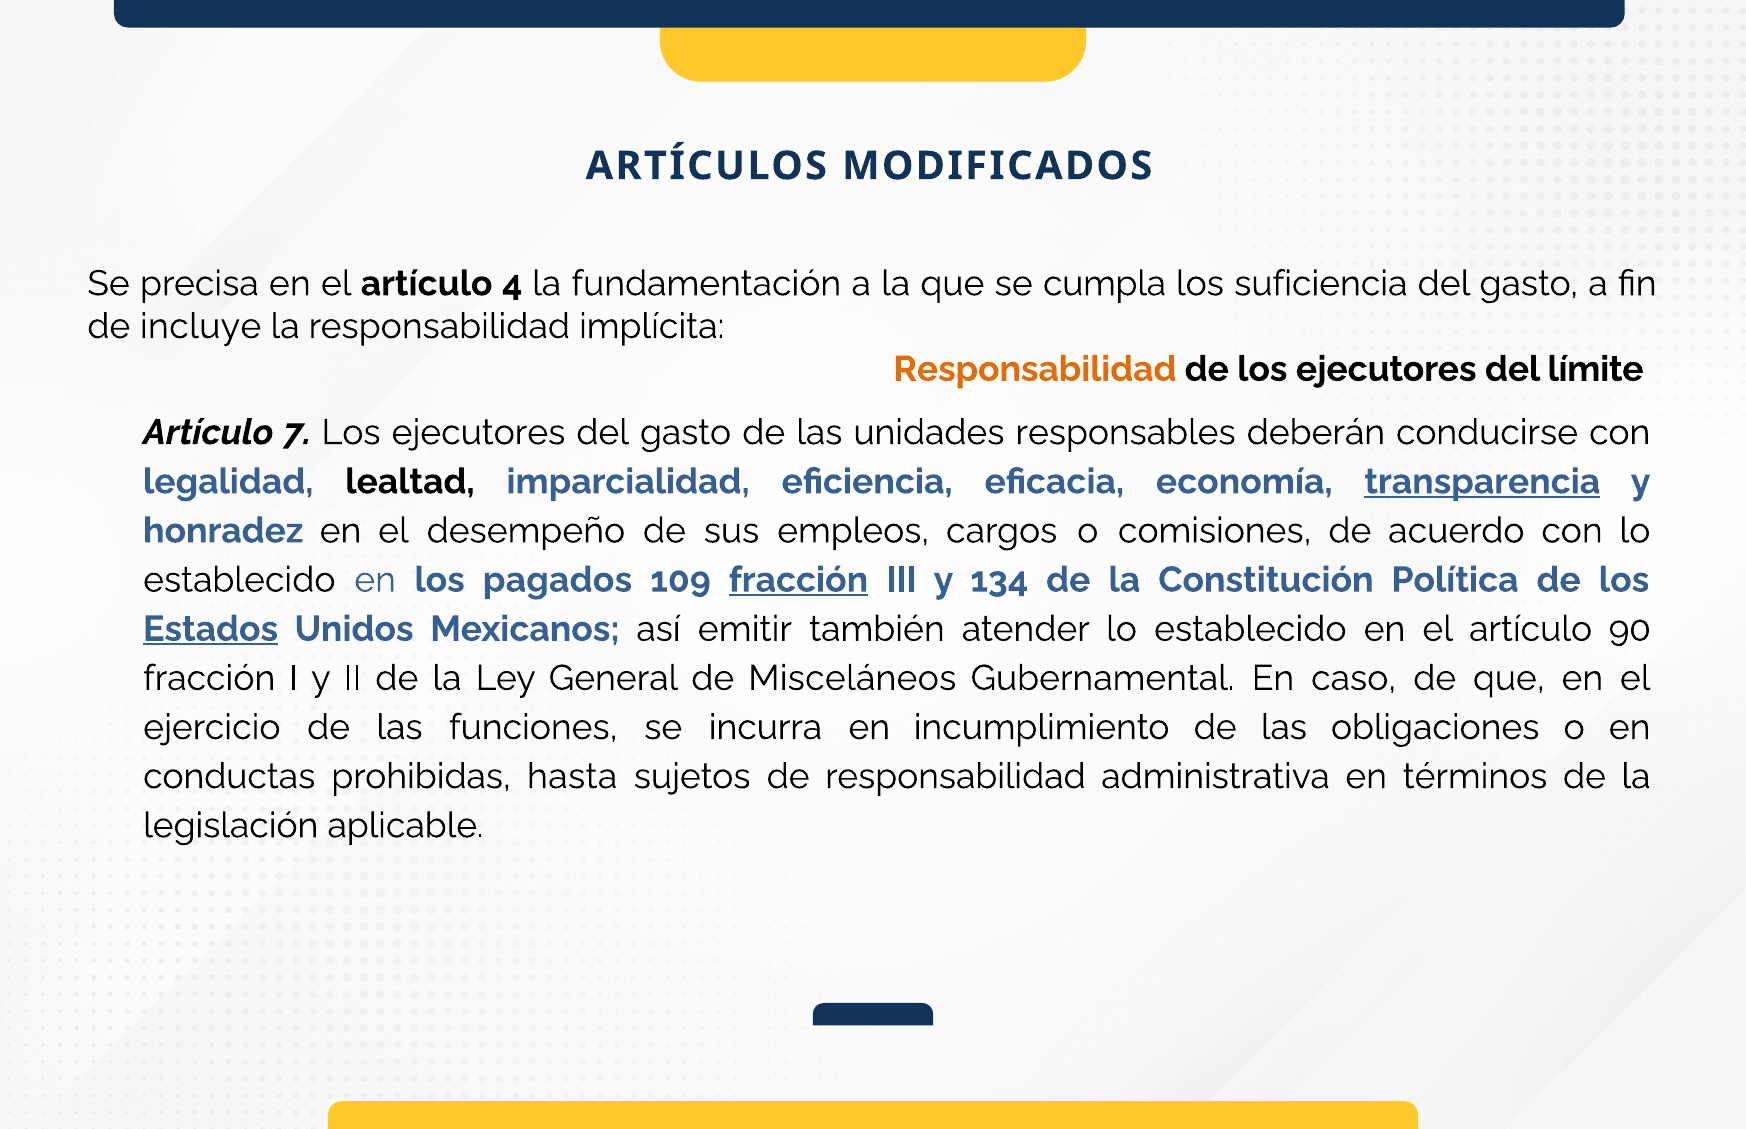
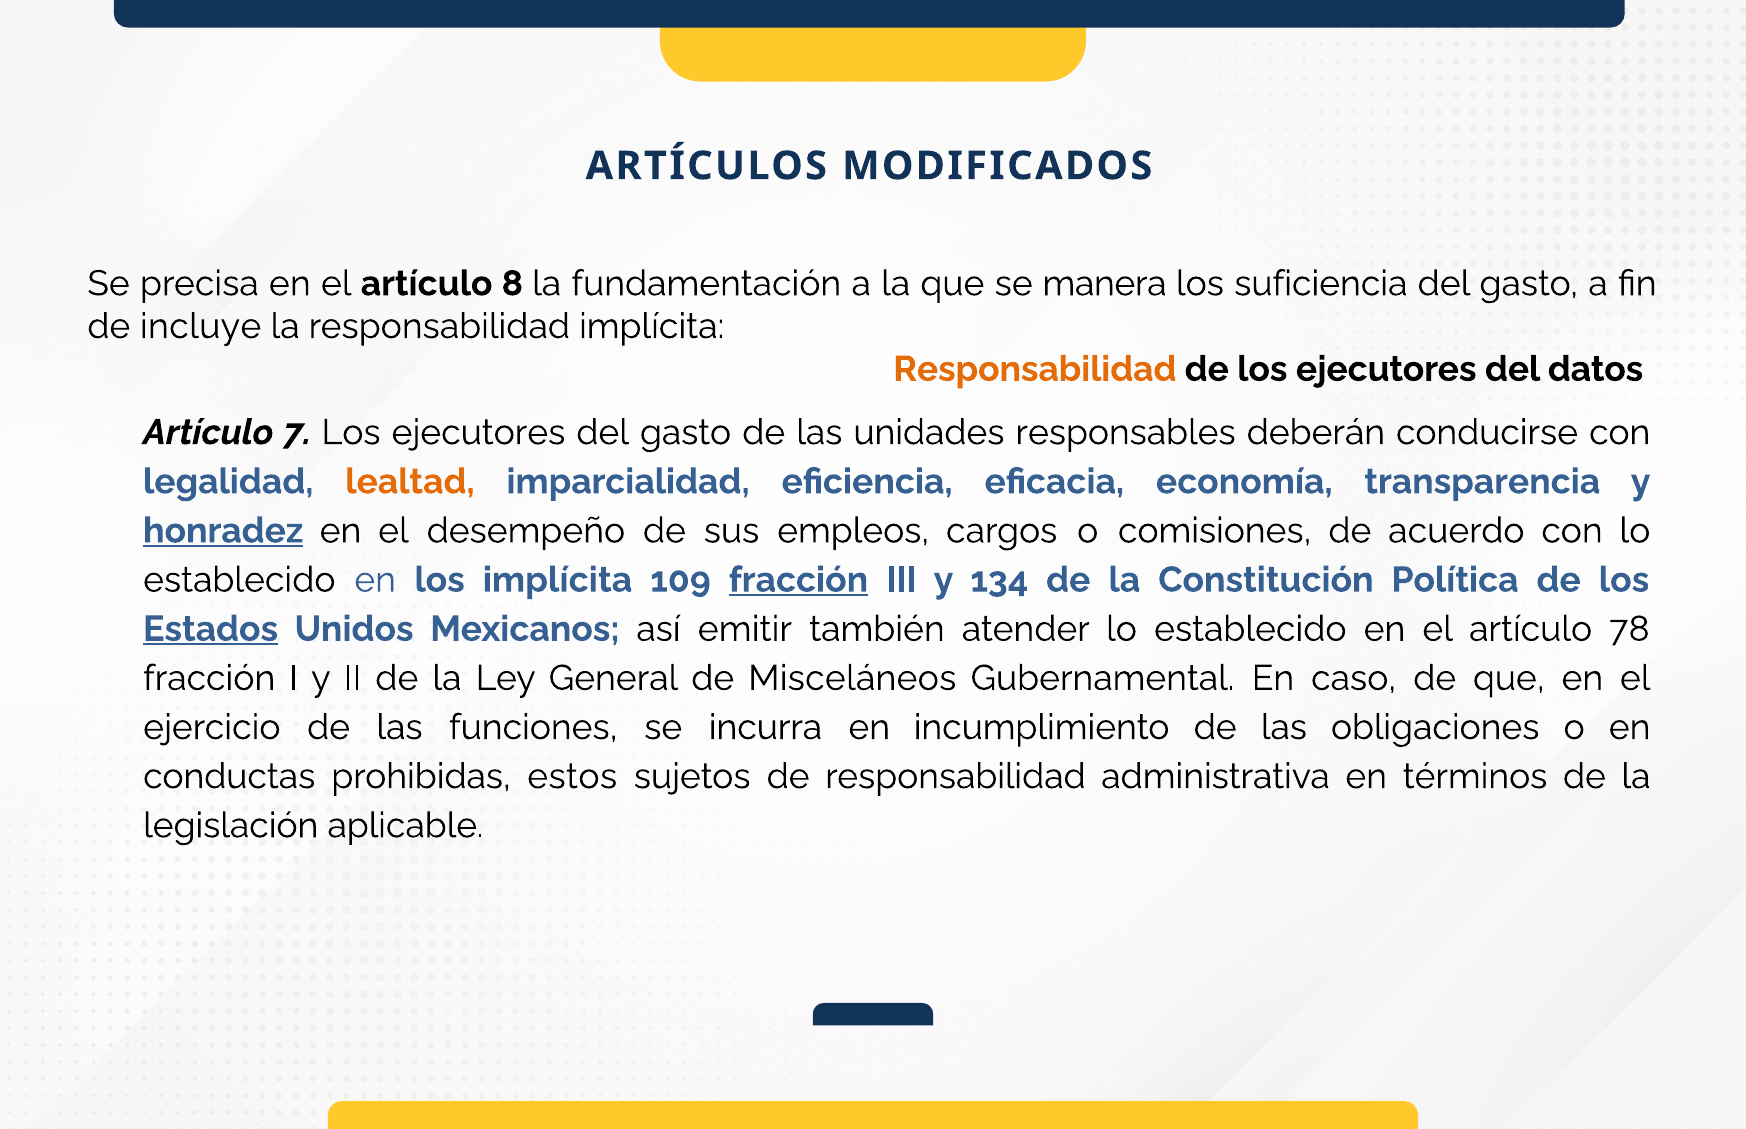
4: 4 -> 8 (512, 284)
cumpla: cumpla -> manera (1105, 284)
límite: límite -> datos (1596, 369)
lealtad colour: black -> orange (410, 482)
transparencia underline: present -> none (1482, 482)
honradez underline: none -> present (223, 531)
los pagados: pagados -> implícita (558, 580)
90: 90 -> 78 (1629, 629)
hasta: hasta -> estos (572, 777)
